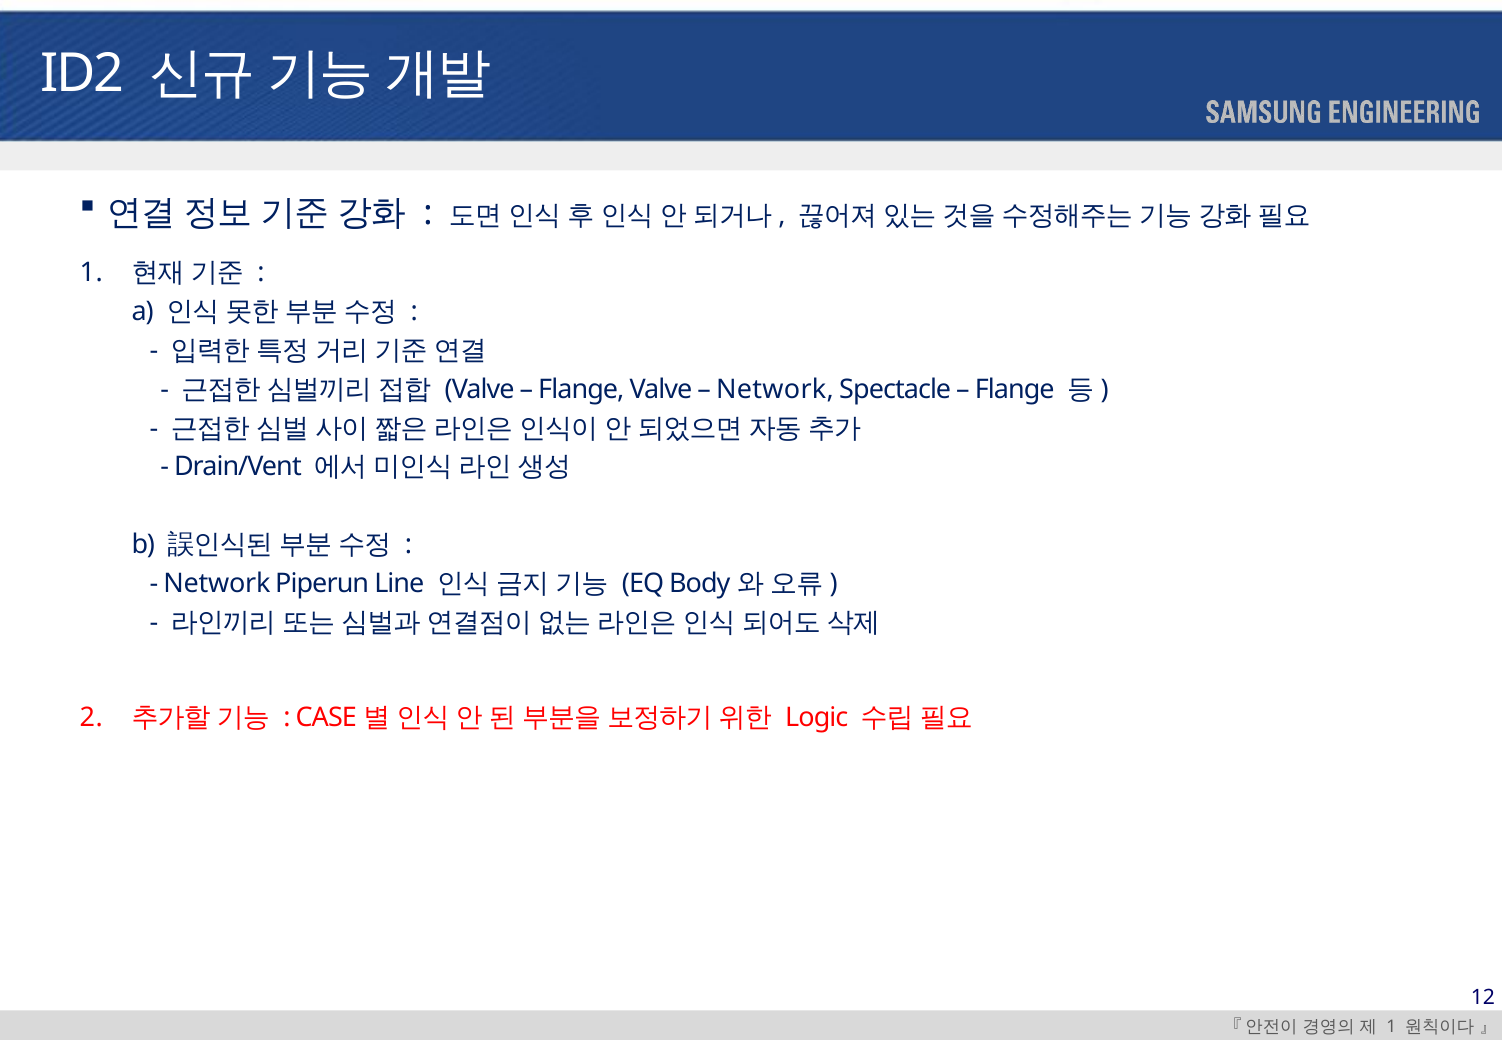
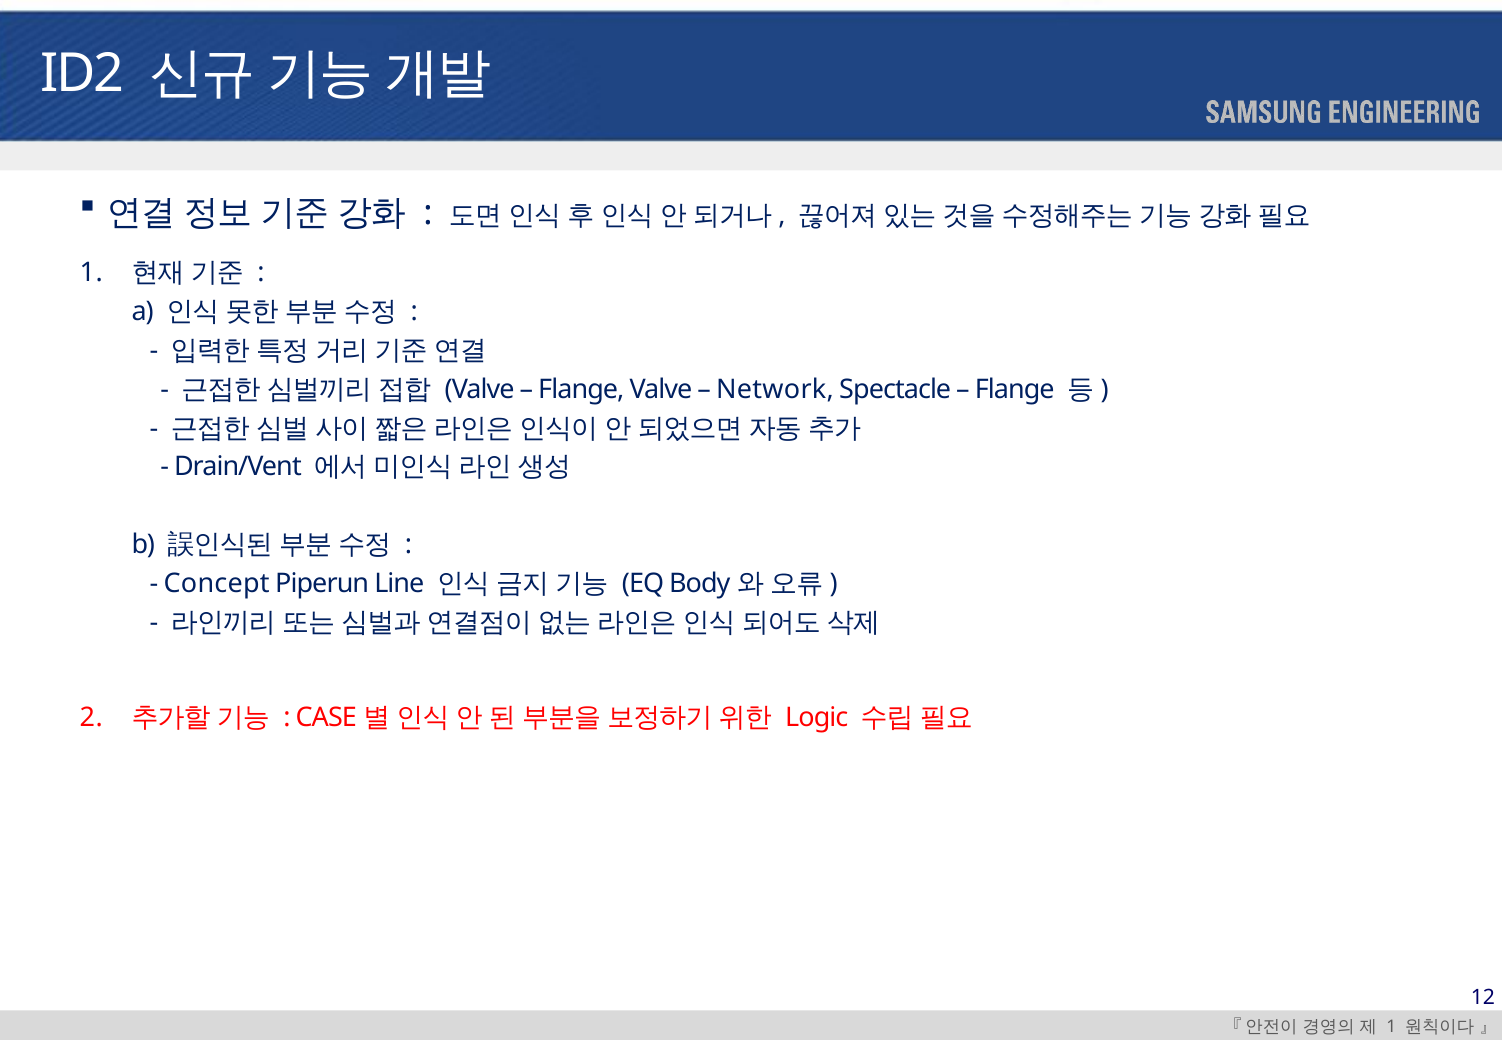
Network: Network -> Concept (217, 583)
